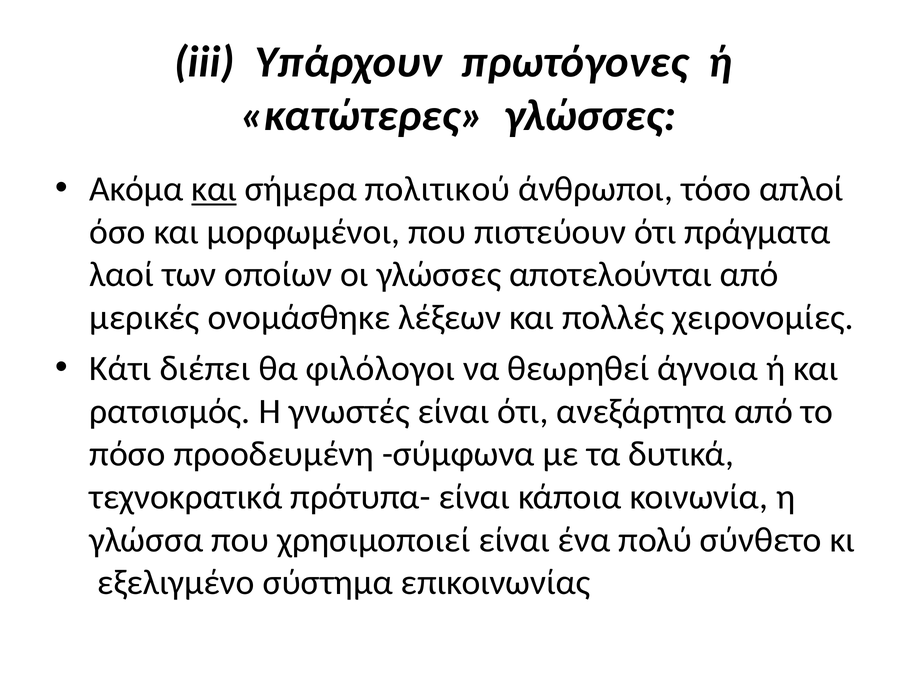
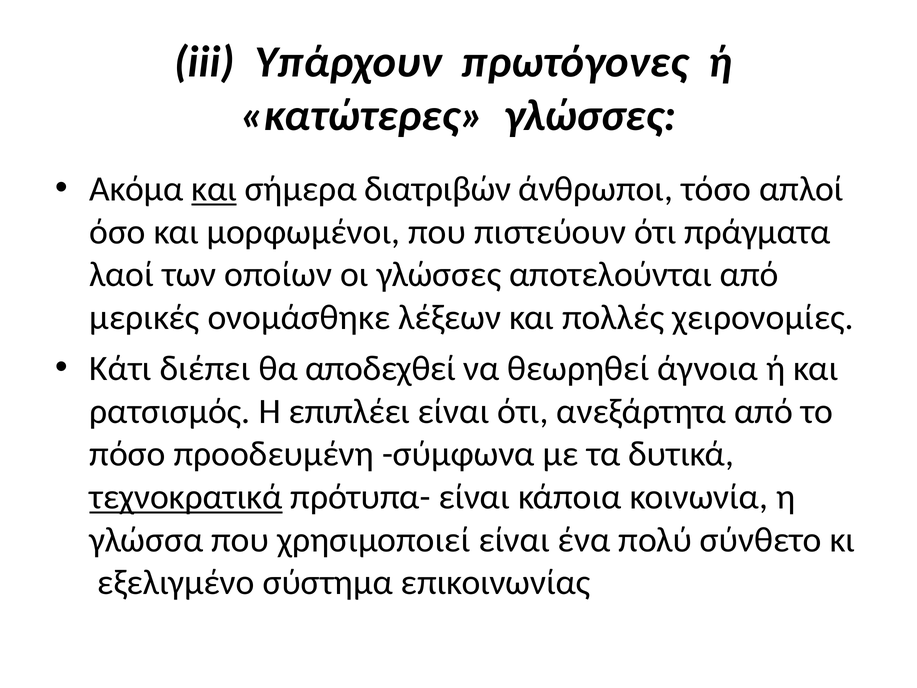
πολιτικού: πολιτικού -> διατριβών (438, 189)
φιλόλογοι: φιλόλογοι -> αποδεχθεί (381, 368)
γνωστές: γνωστές -> επιπλέει (349, 411)
τεχνοκρατικά underline: none -> present (186, 497)
